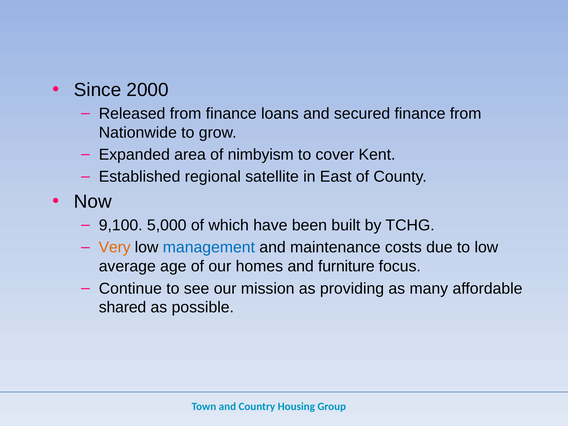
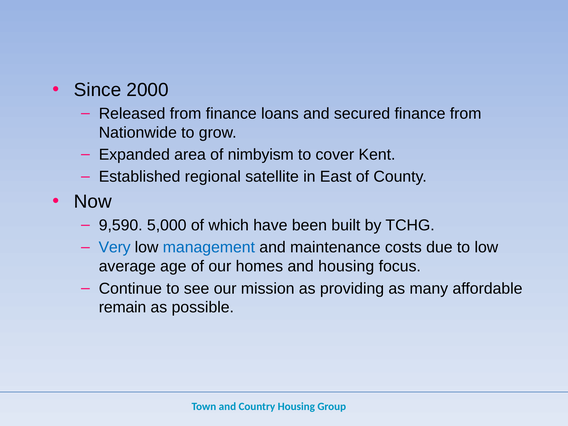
9,100: 9,100 -> 9,590 (121, 225)
Very colour: orange -> blue (115, 247)
and furniture: furniture -> housing (346, 266)
shared: shared -> remain (123, 307)
